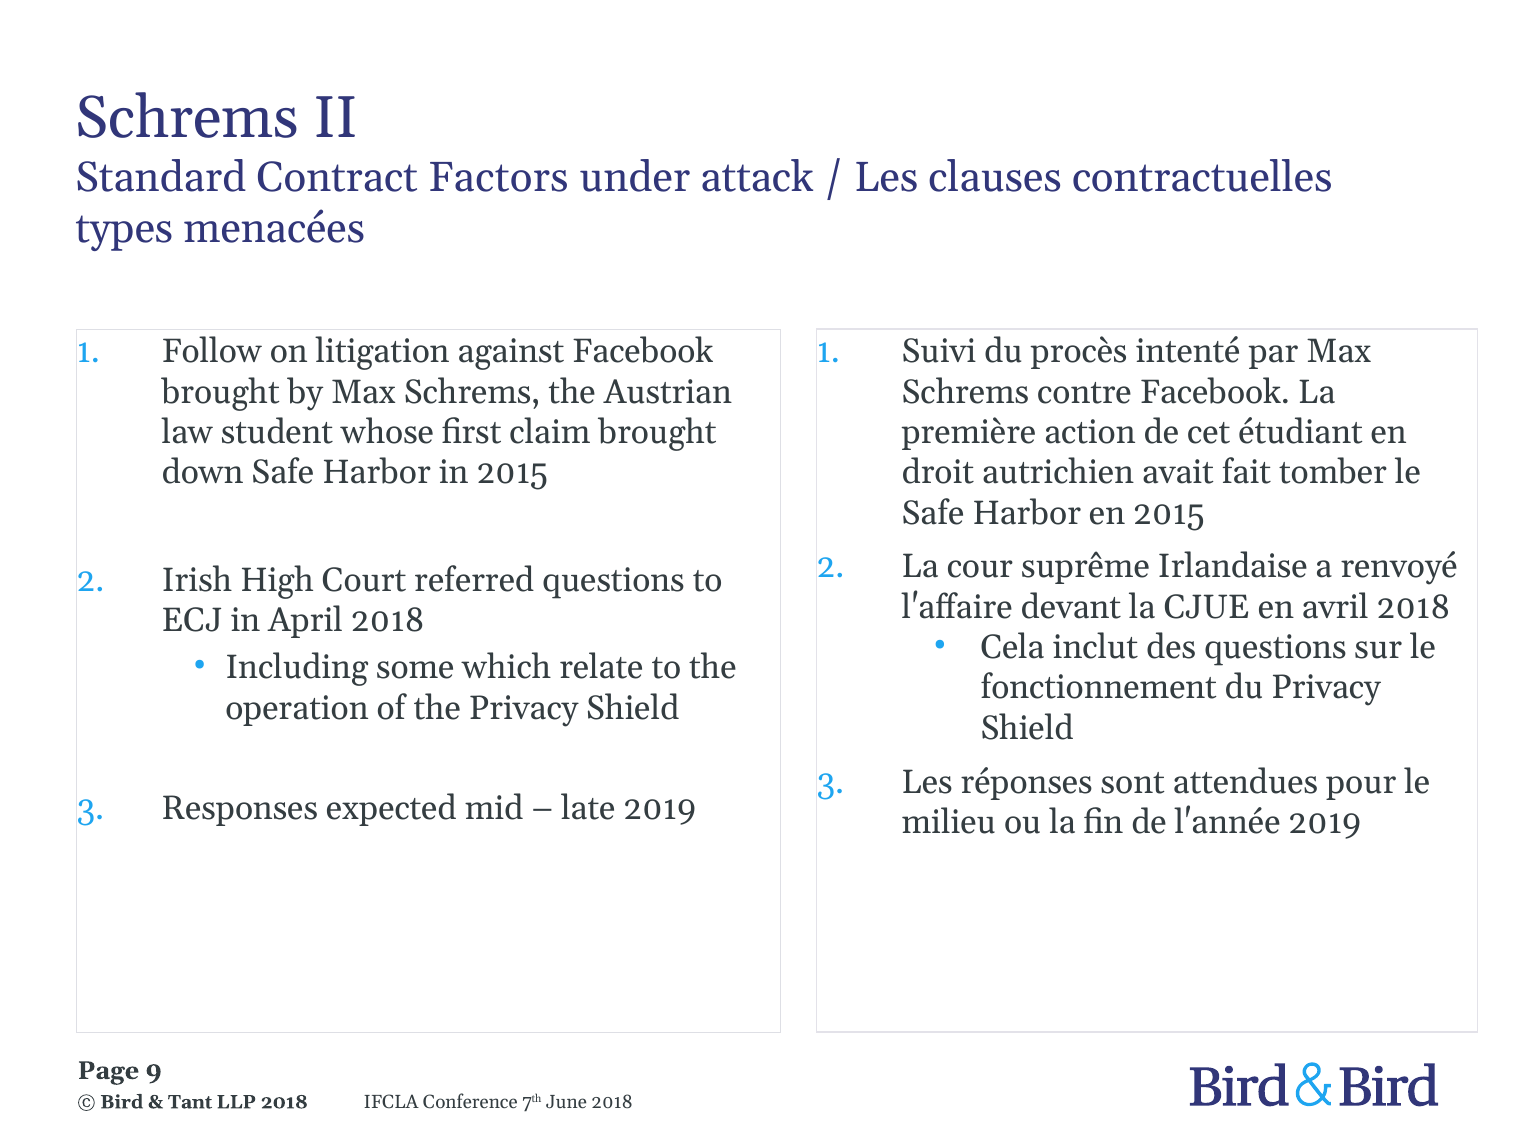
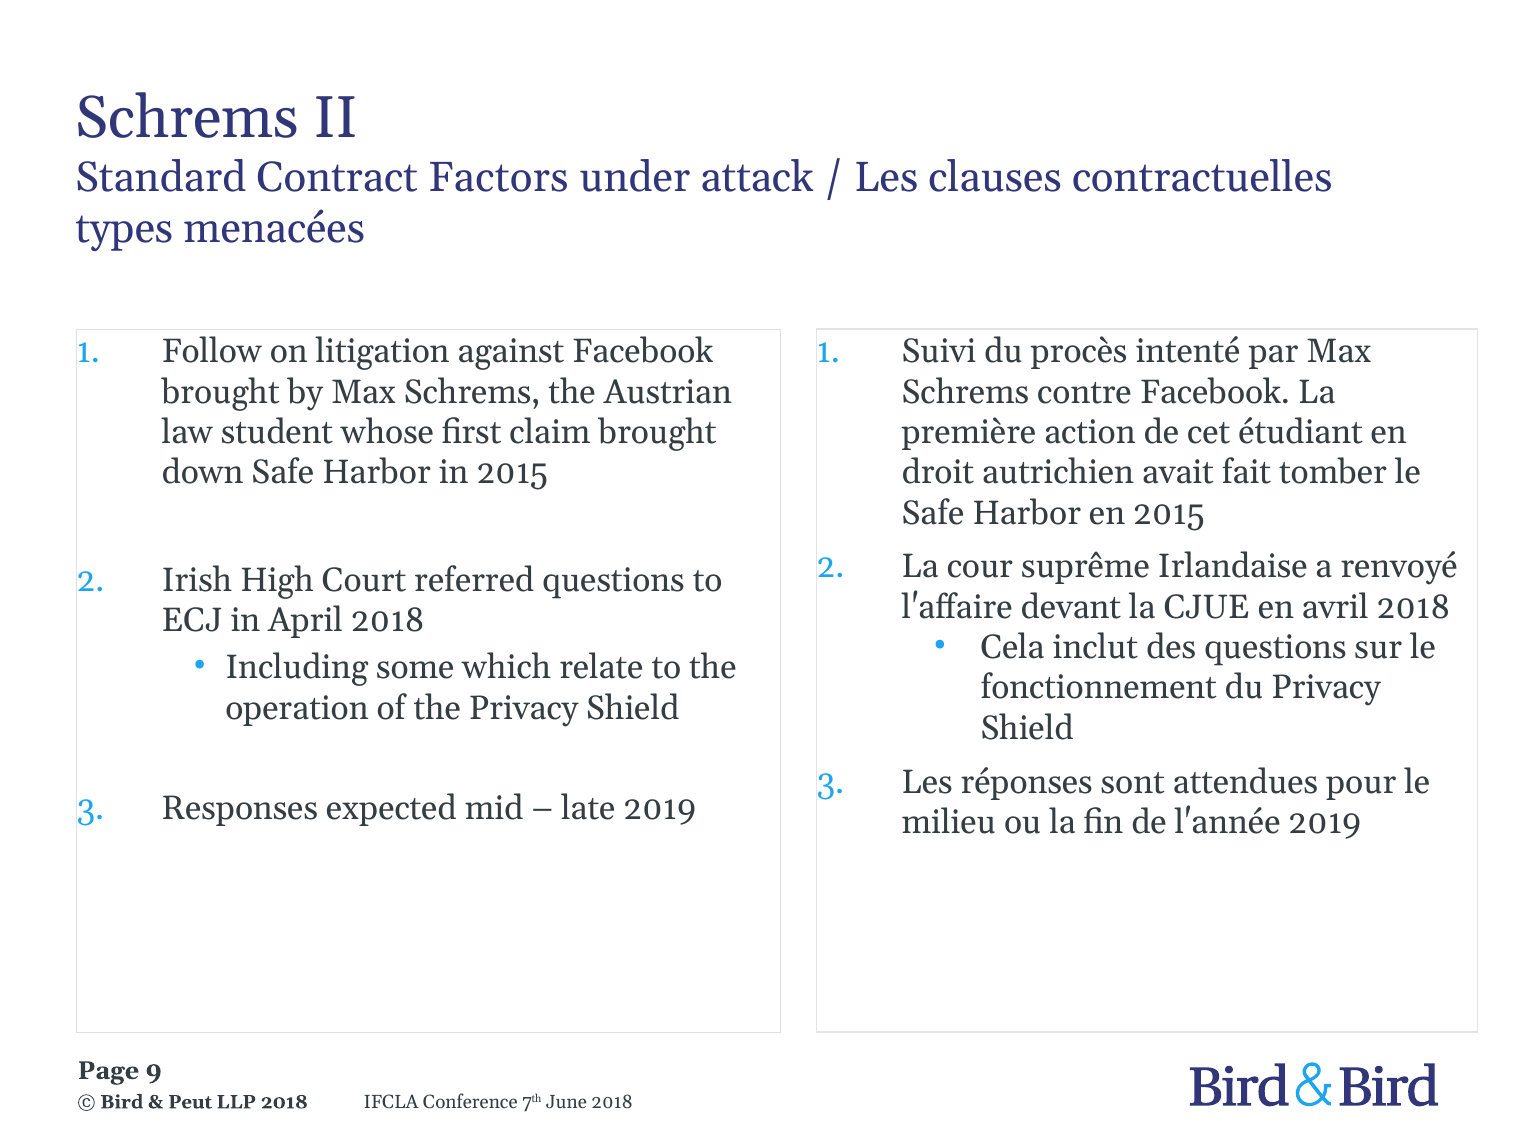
Tant: Tant -> Peut (190, 1103)
